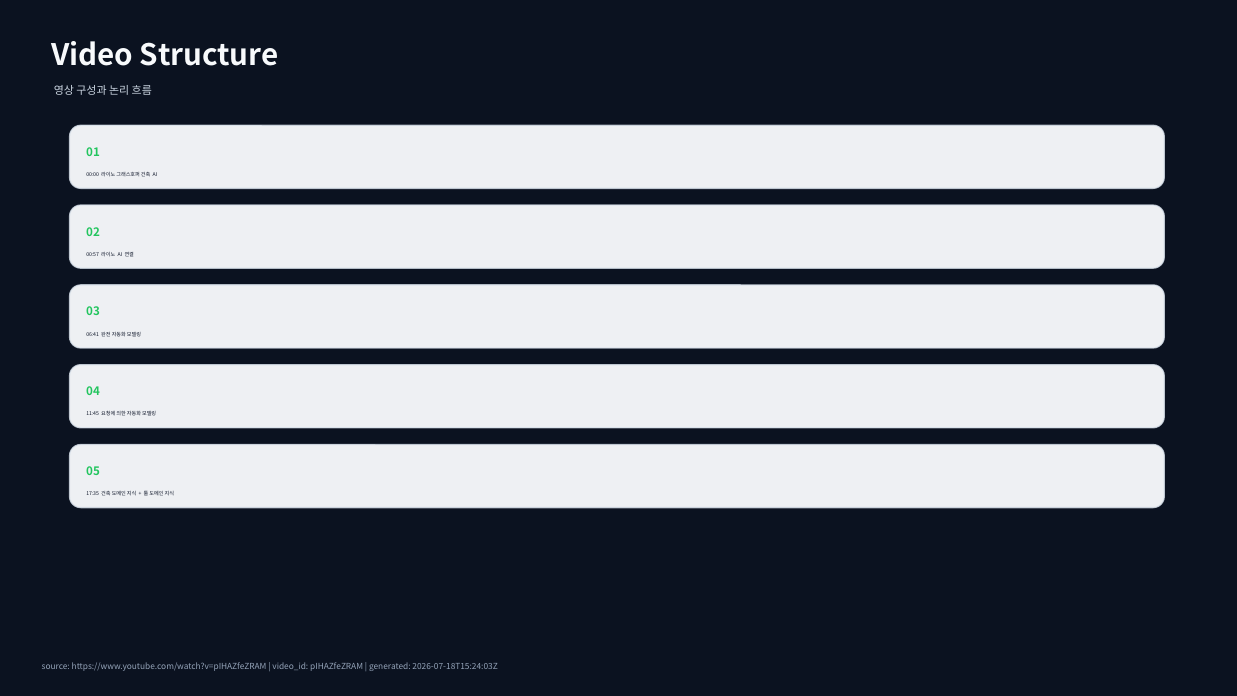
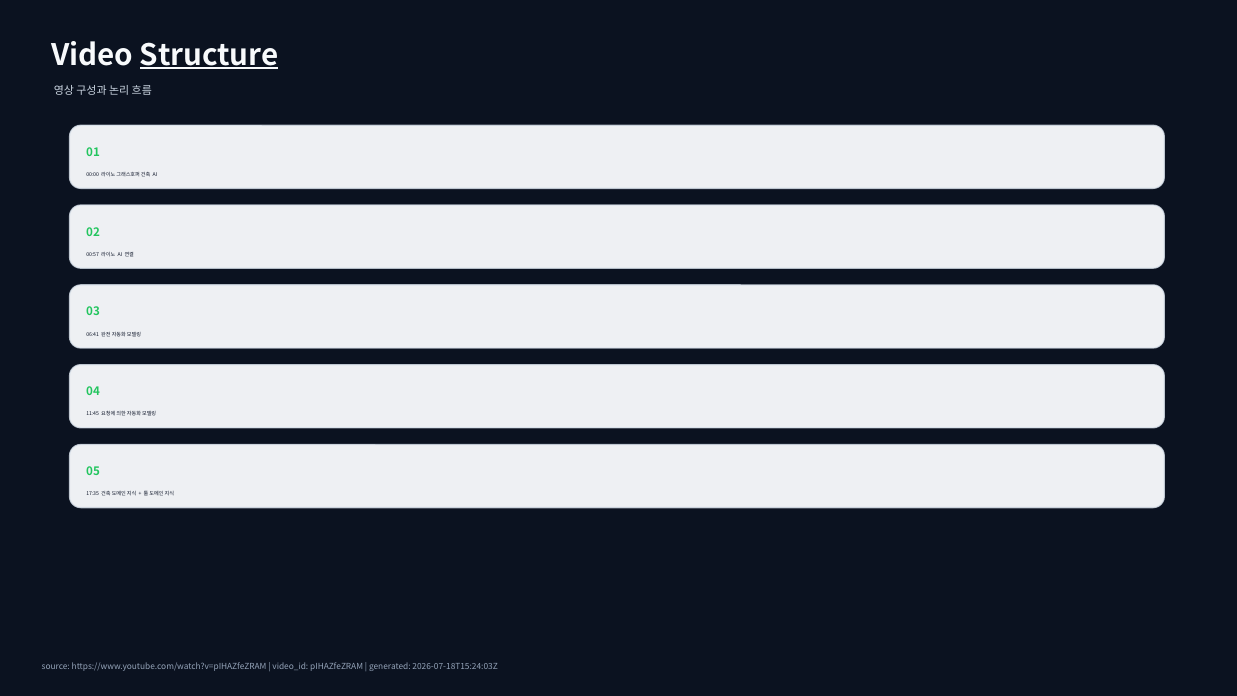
Structure underline: none -> present (209, 55)
